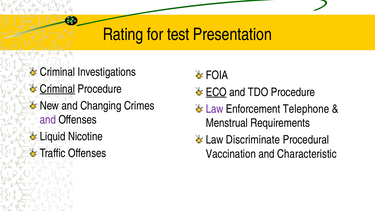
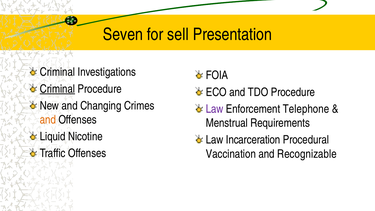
Rating: Rating -> Seven (123, 34)
test: test -> sell (178, 34)
ECO underline: present -> none (216, 92)
and colour: purple -> orange (48, 120)
Discriminate: Discriminate -> Incarceration (253, 140)
Characteristic: Characteristic -> Recognizable (307, 154)
